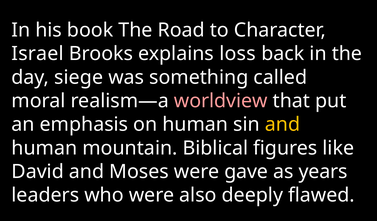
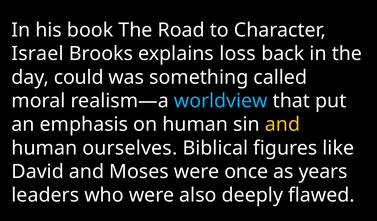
siege: siege -> could (79, 77)
worldview colour: pink -> light blue (221, 101)
mountain: mountain -> ourselves (130, 148)
gave: gave -> once (246, 172)
